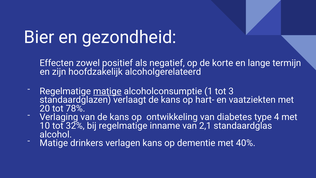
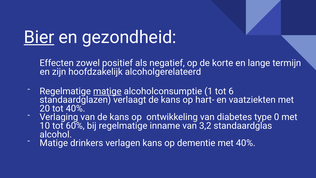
Bier underline: none -> present (39, 37)
3: 3 -> 6 (231, 91)
tot 78%: 78% -> 40% (75, 108)
4: 4 -> 0 (277, 117)
32%: 32% -> 60% (75, 126)
2,1: 2,1 -> 3,2 (205, 126)
